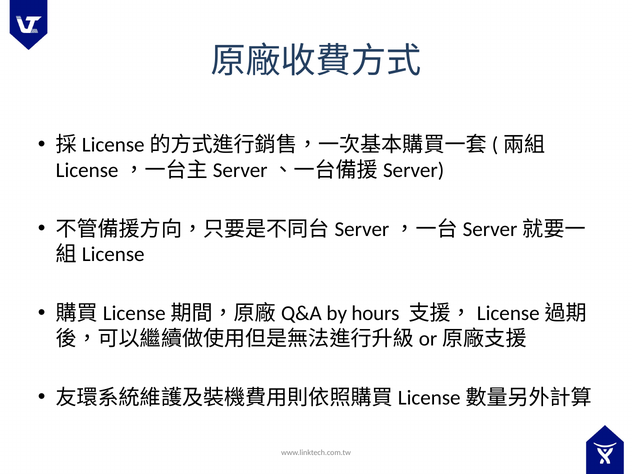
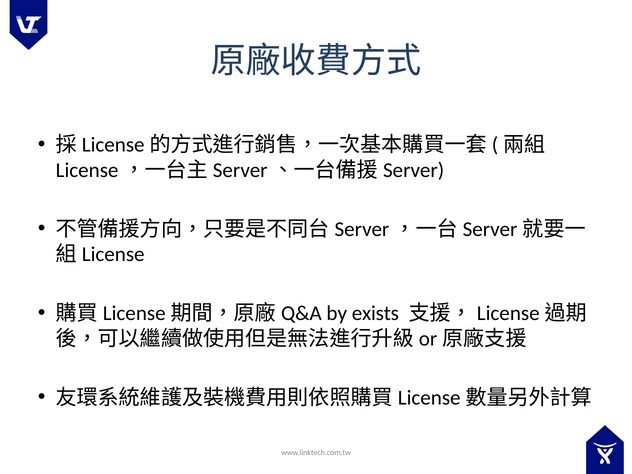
hours: hours -> exists (375, 313)
